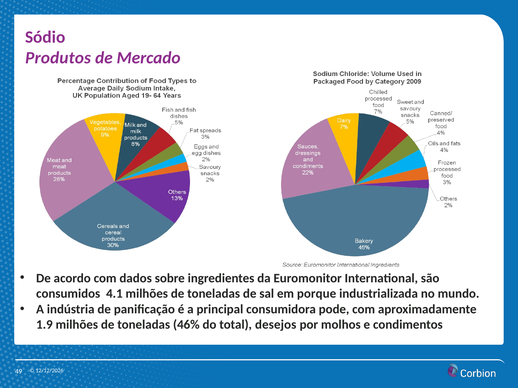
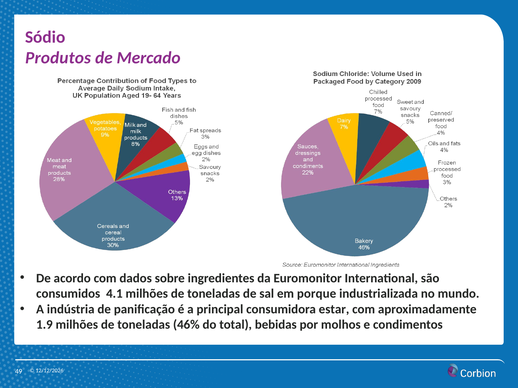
pode: pode -> estar (334, 310)
desejos: desejos -> bebidas (276, 325)
